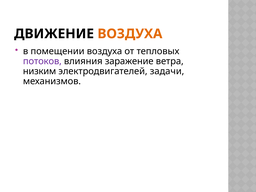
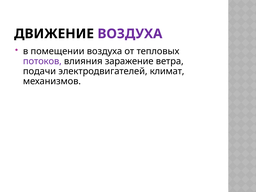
ВОЗДУХА colour: orange -> purple (130, 34)
низким: низким -> подачи (39, 71)
задачи: задачи -> климат (167, 71)
